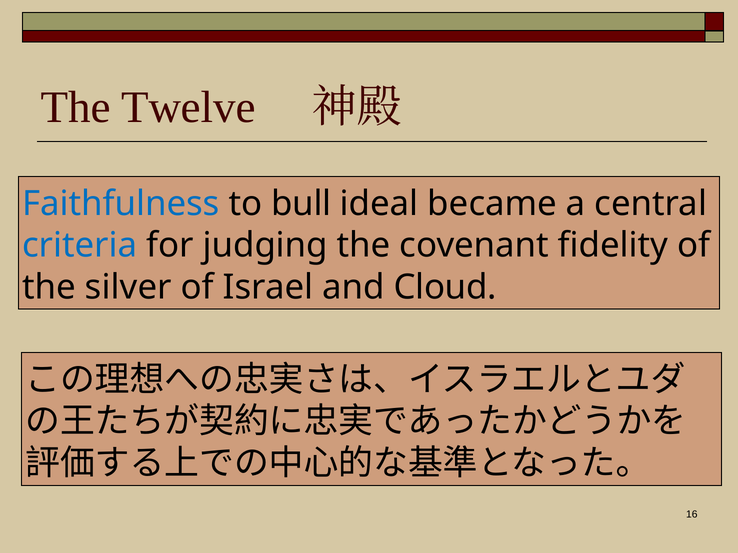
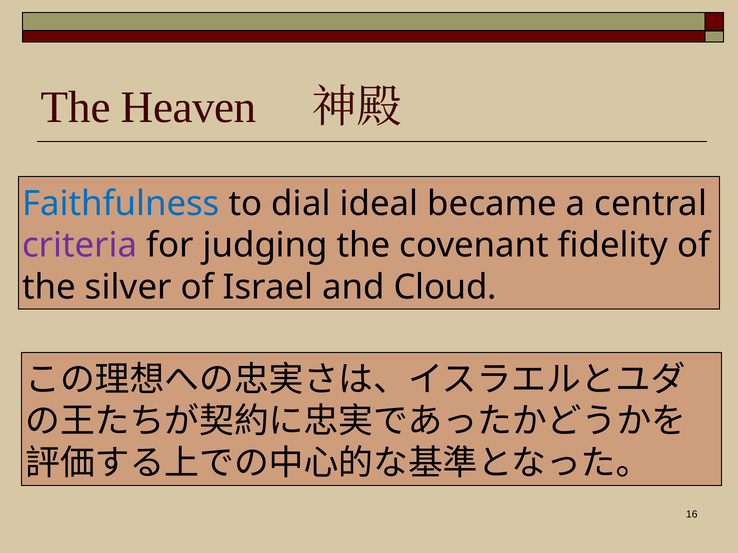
Twelve: Twelve -> Heaven (189, 108)
bull: bull -> dial (301, 204)
criteria colour: blue -> purple (80, 246)
